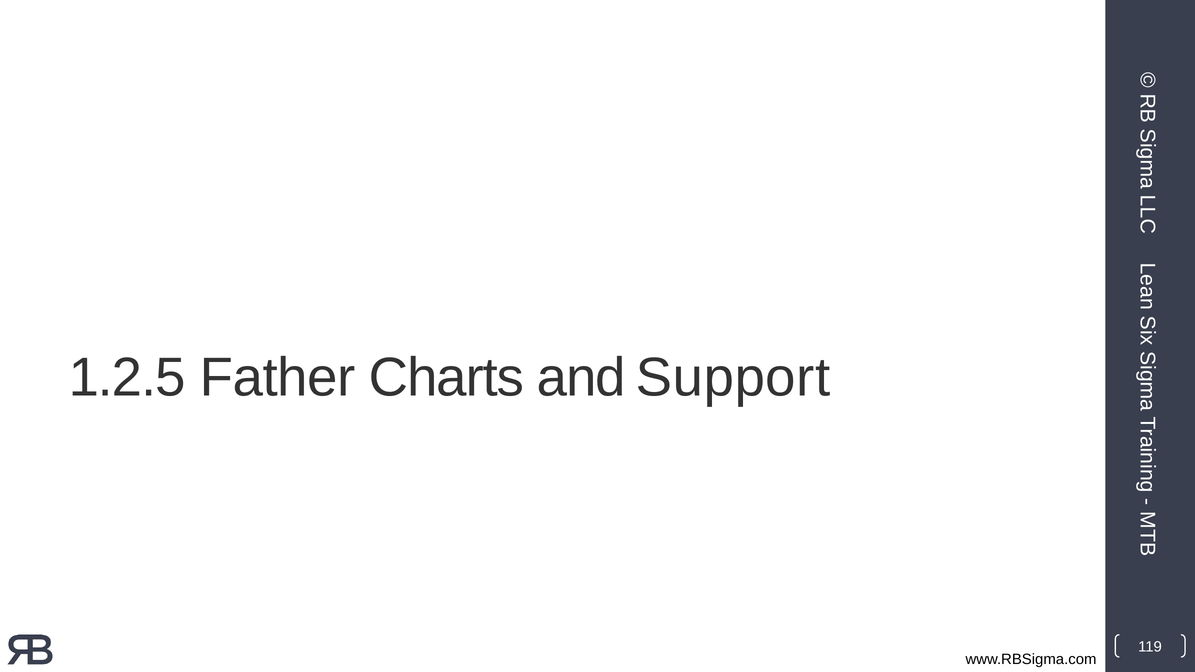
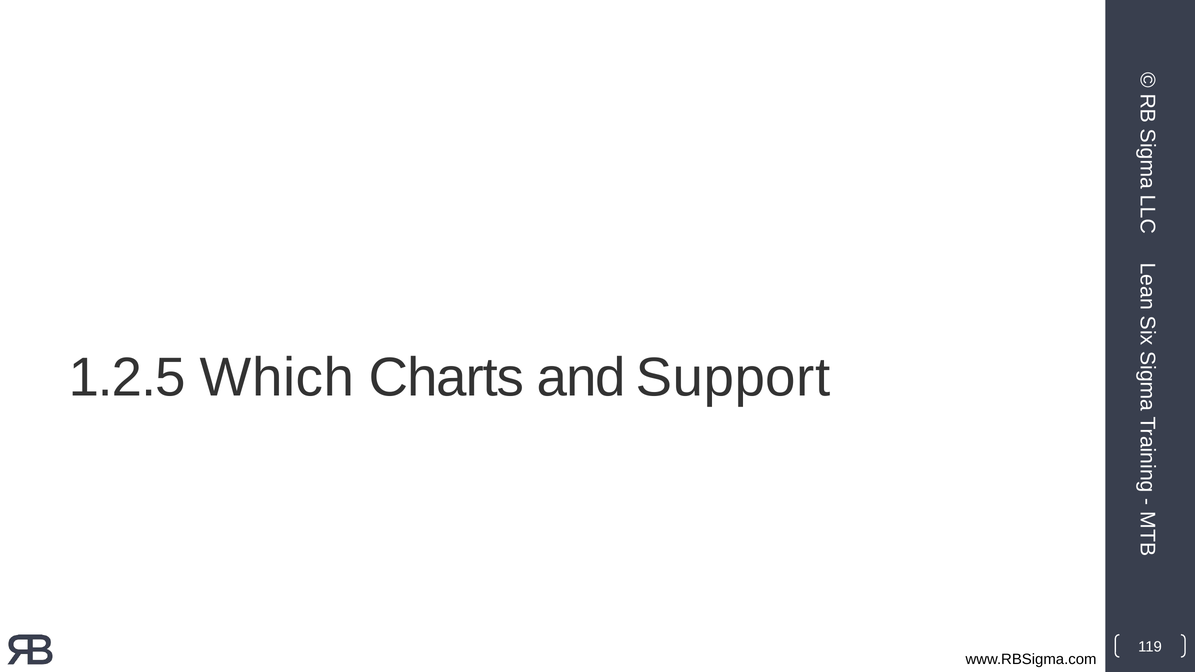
Father: Father -> Which (277, 378)
